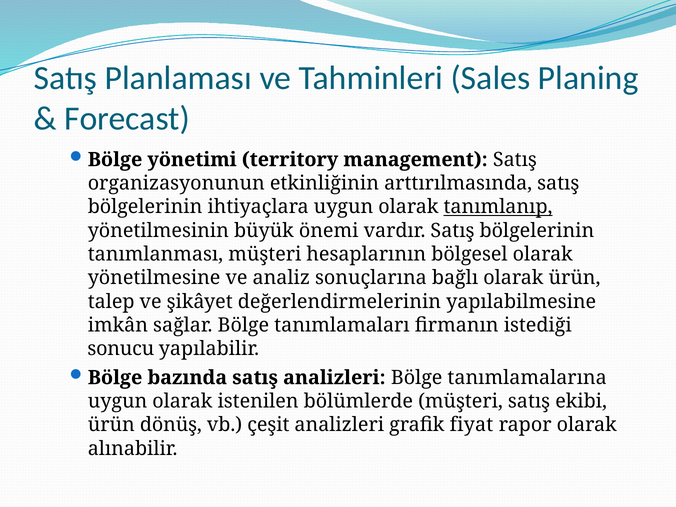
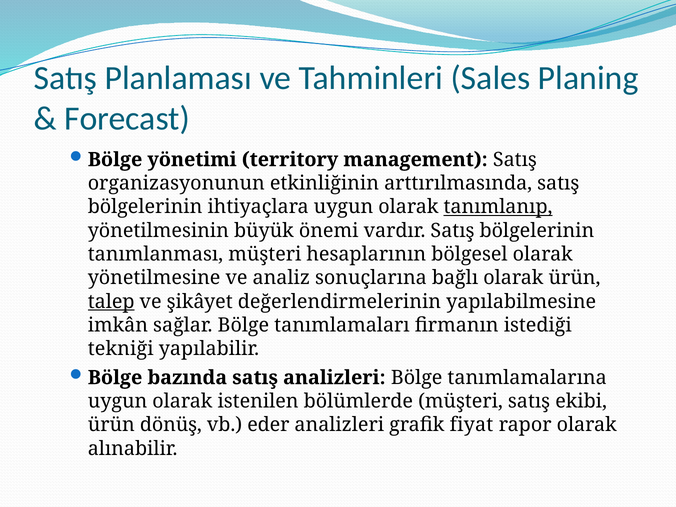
talep underline: none -> present (111, 302)
sonucu: sonucu -> tekniği (121, 349)
çeşit: çeşit -> eder (268, 425)
